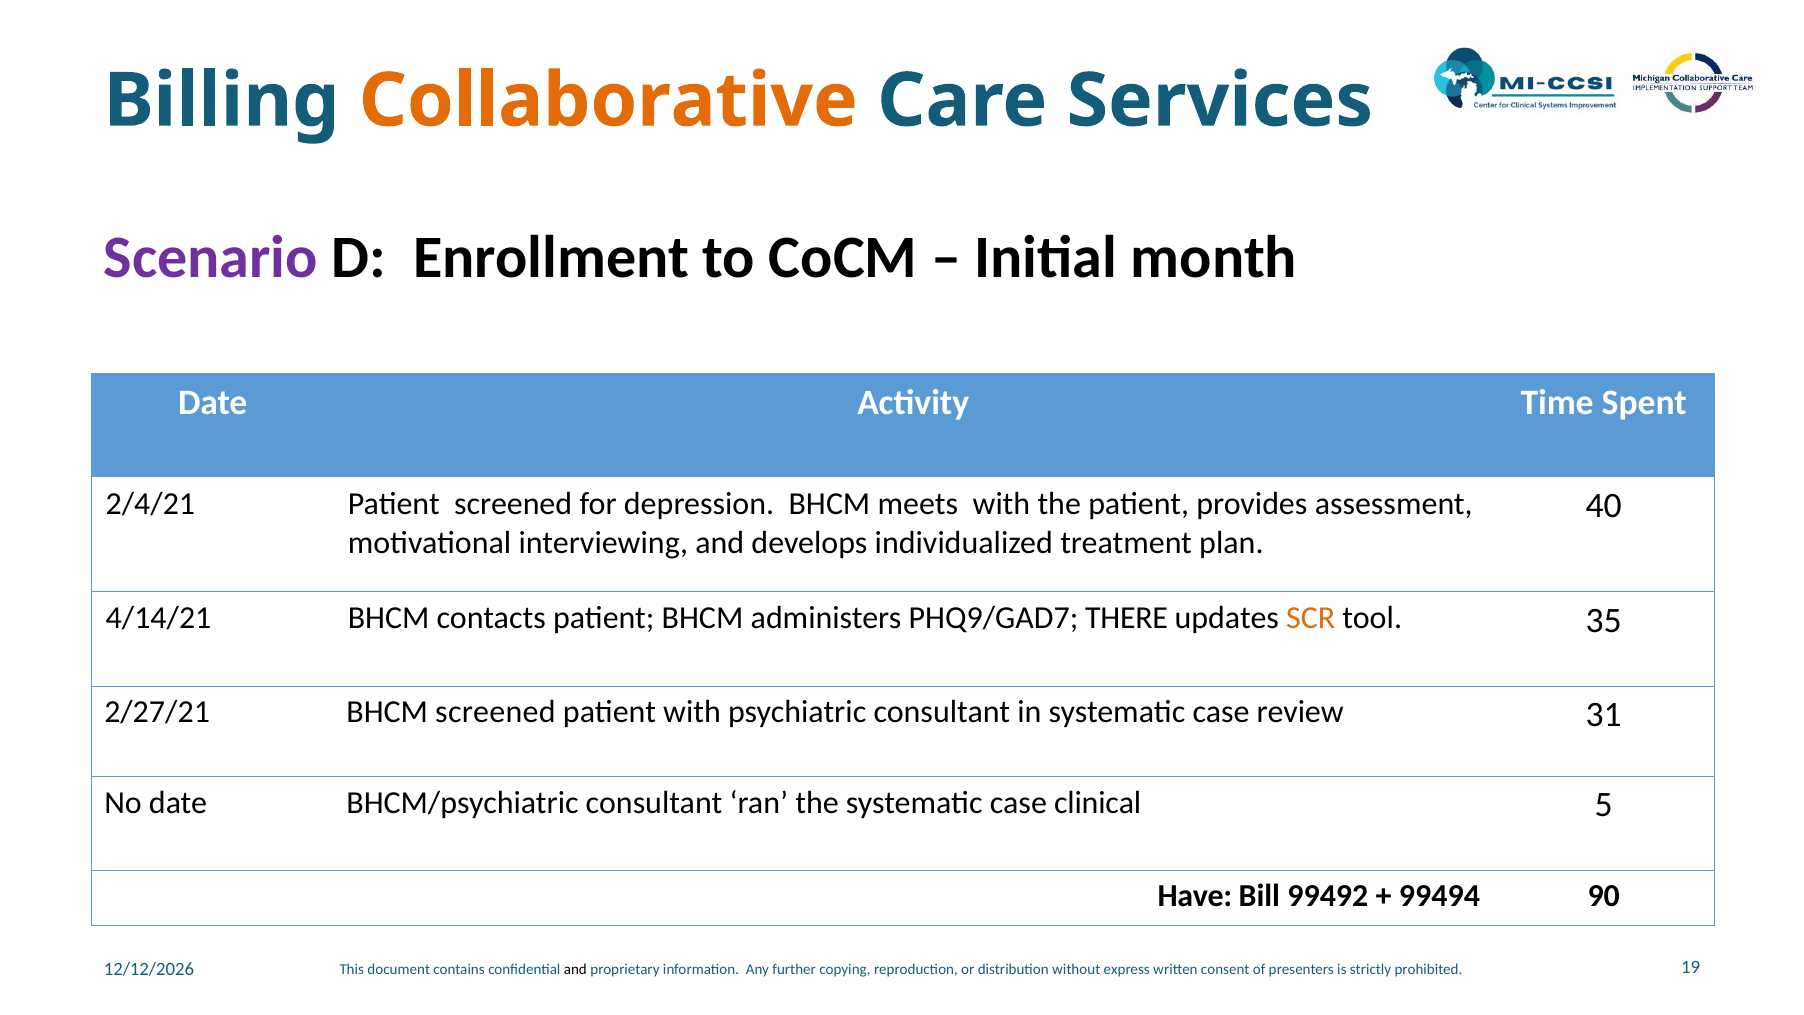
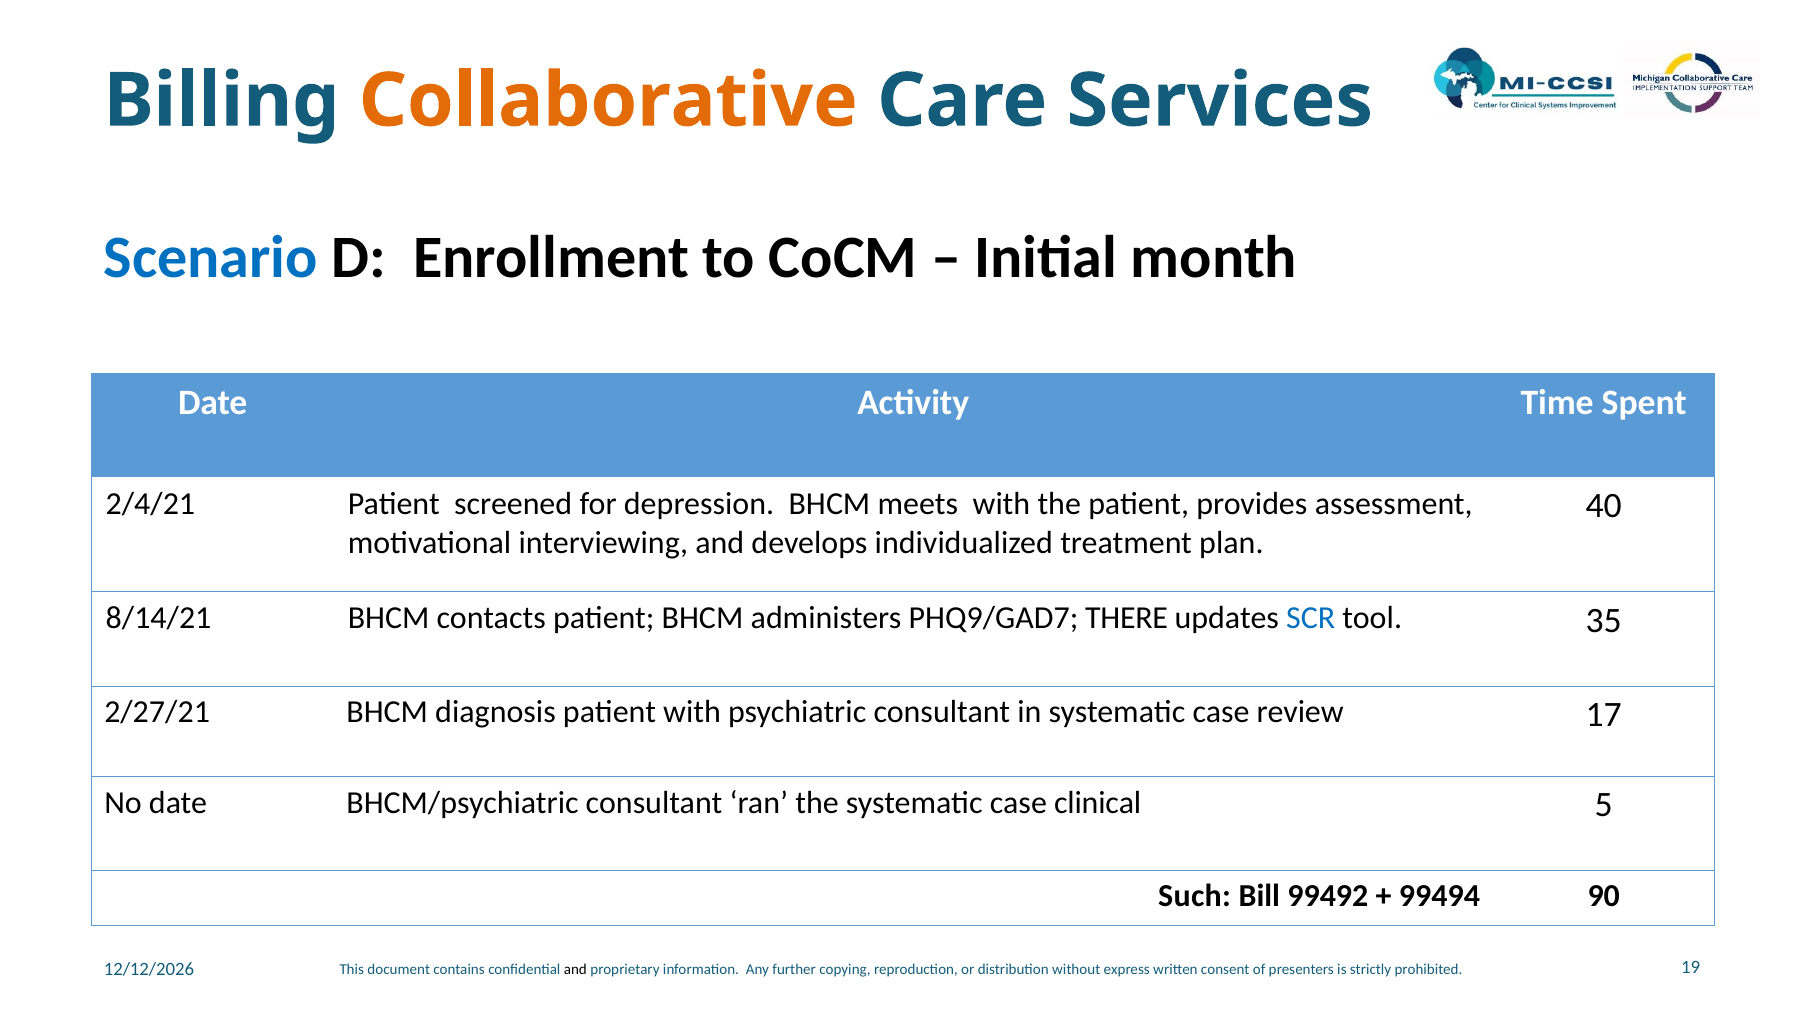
Scenario colour: purple -> blue (211, 257)
4/14/21: 4/14/21 -> 8/14/21 (159, 618)
SCR colour: orange -> blue (1311, 618)
BHCM screened: screened -> diagnosis (496, 712)
31: 31 -> 17 (1604, 714)
Have: Have -> Such (1195, 896)
